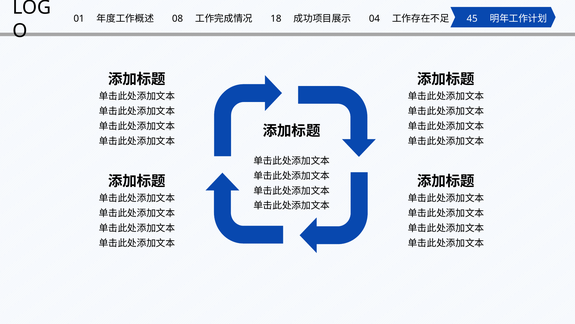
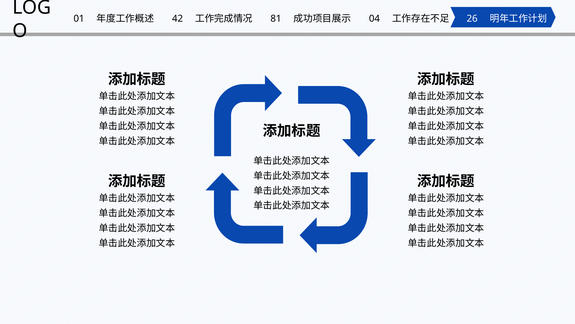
08: 08 -> 42 (178, 19)
18: 18 -> 81 (276, 19)
45: 45 -> 26 (472, 19)
